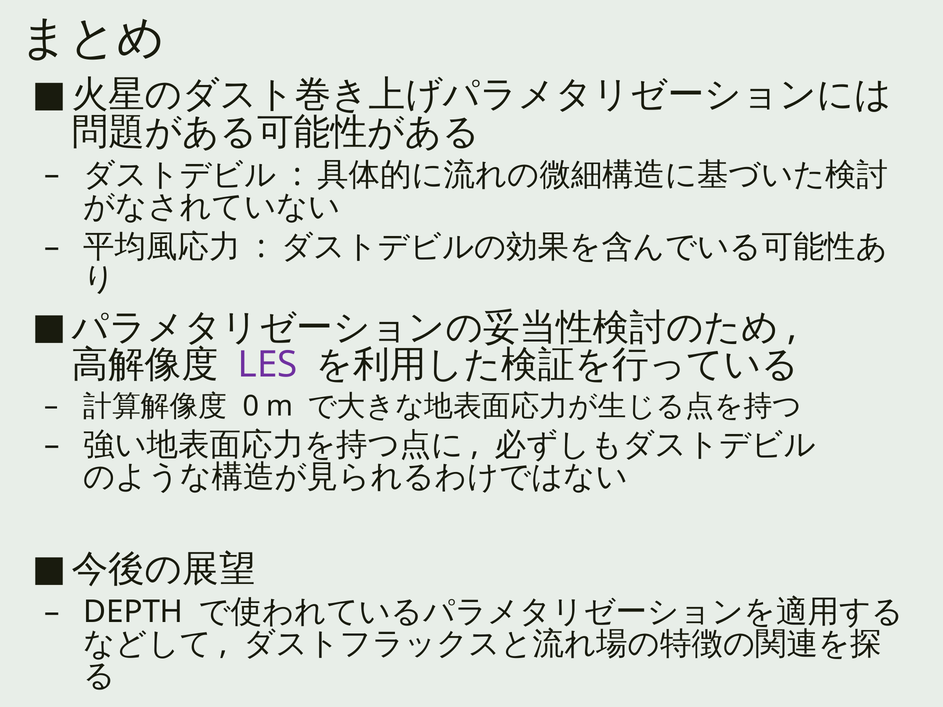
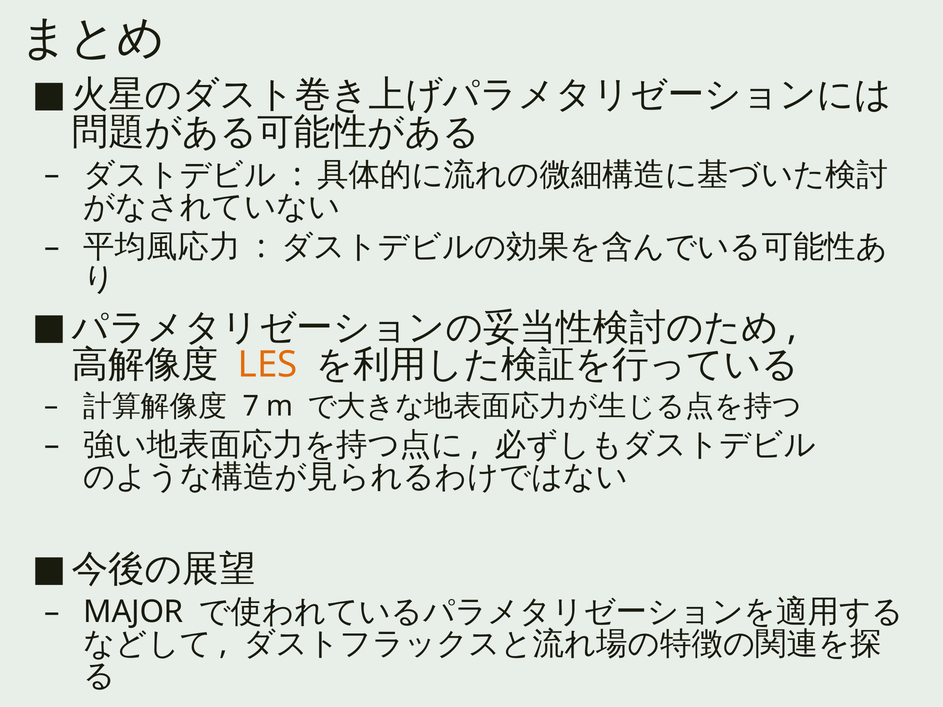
LES colour: purple -> orange (268, 365)
0: 0 -> 7 (251, 406)
DEPTH: DEPTH -> MAJOR (133, 612)
